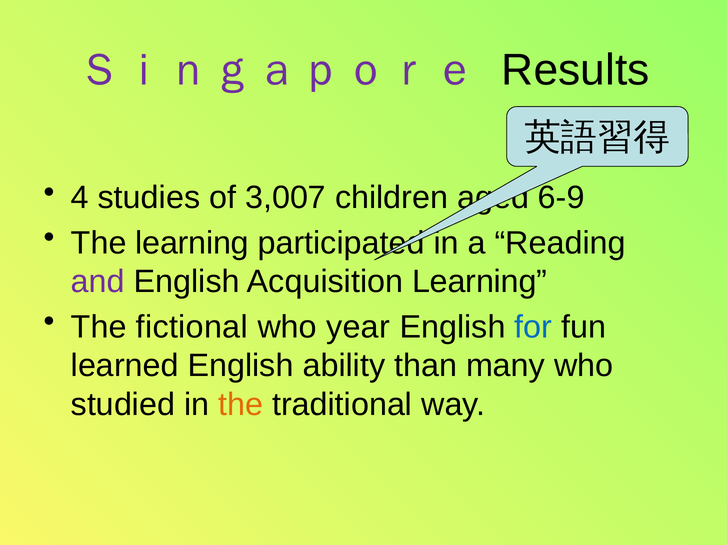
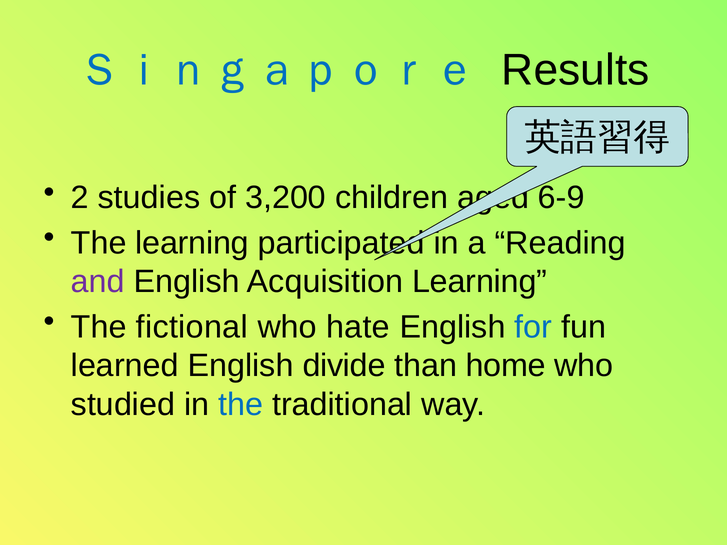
Ｓｉｎｇａｐｏｒｅ colour: purple -> blue (277, 70)
4: 4 -> 2 (80, 198)
3,007: 3,007 -> 3,200 (286, 198)
year: year -> hate (358, 327)
ability: ability -> divide (344, 366)
many: many -> home (506, 366)
the colour: orange -> blue (241, 405)
